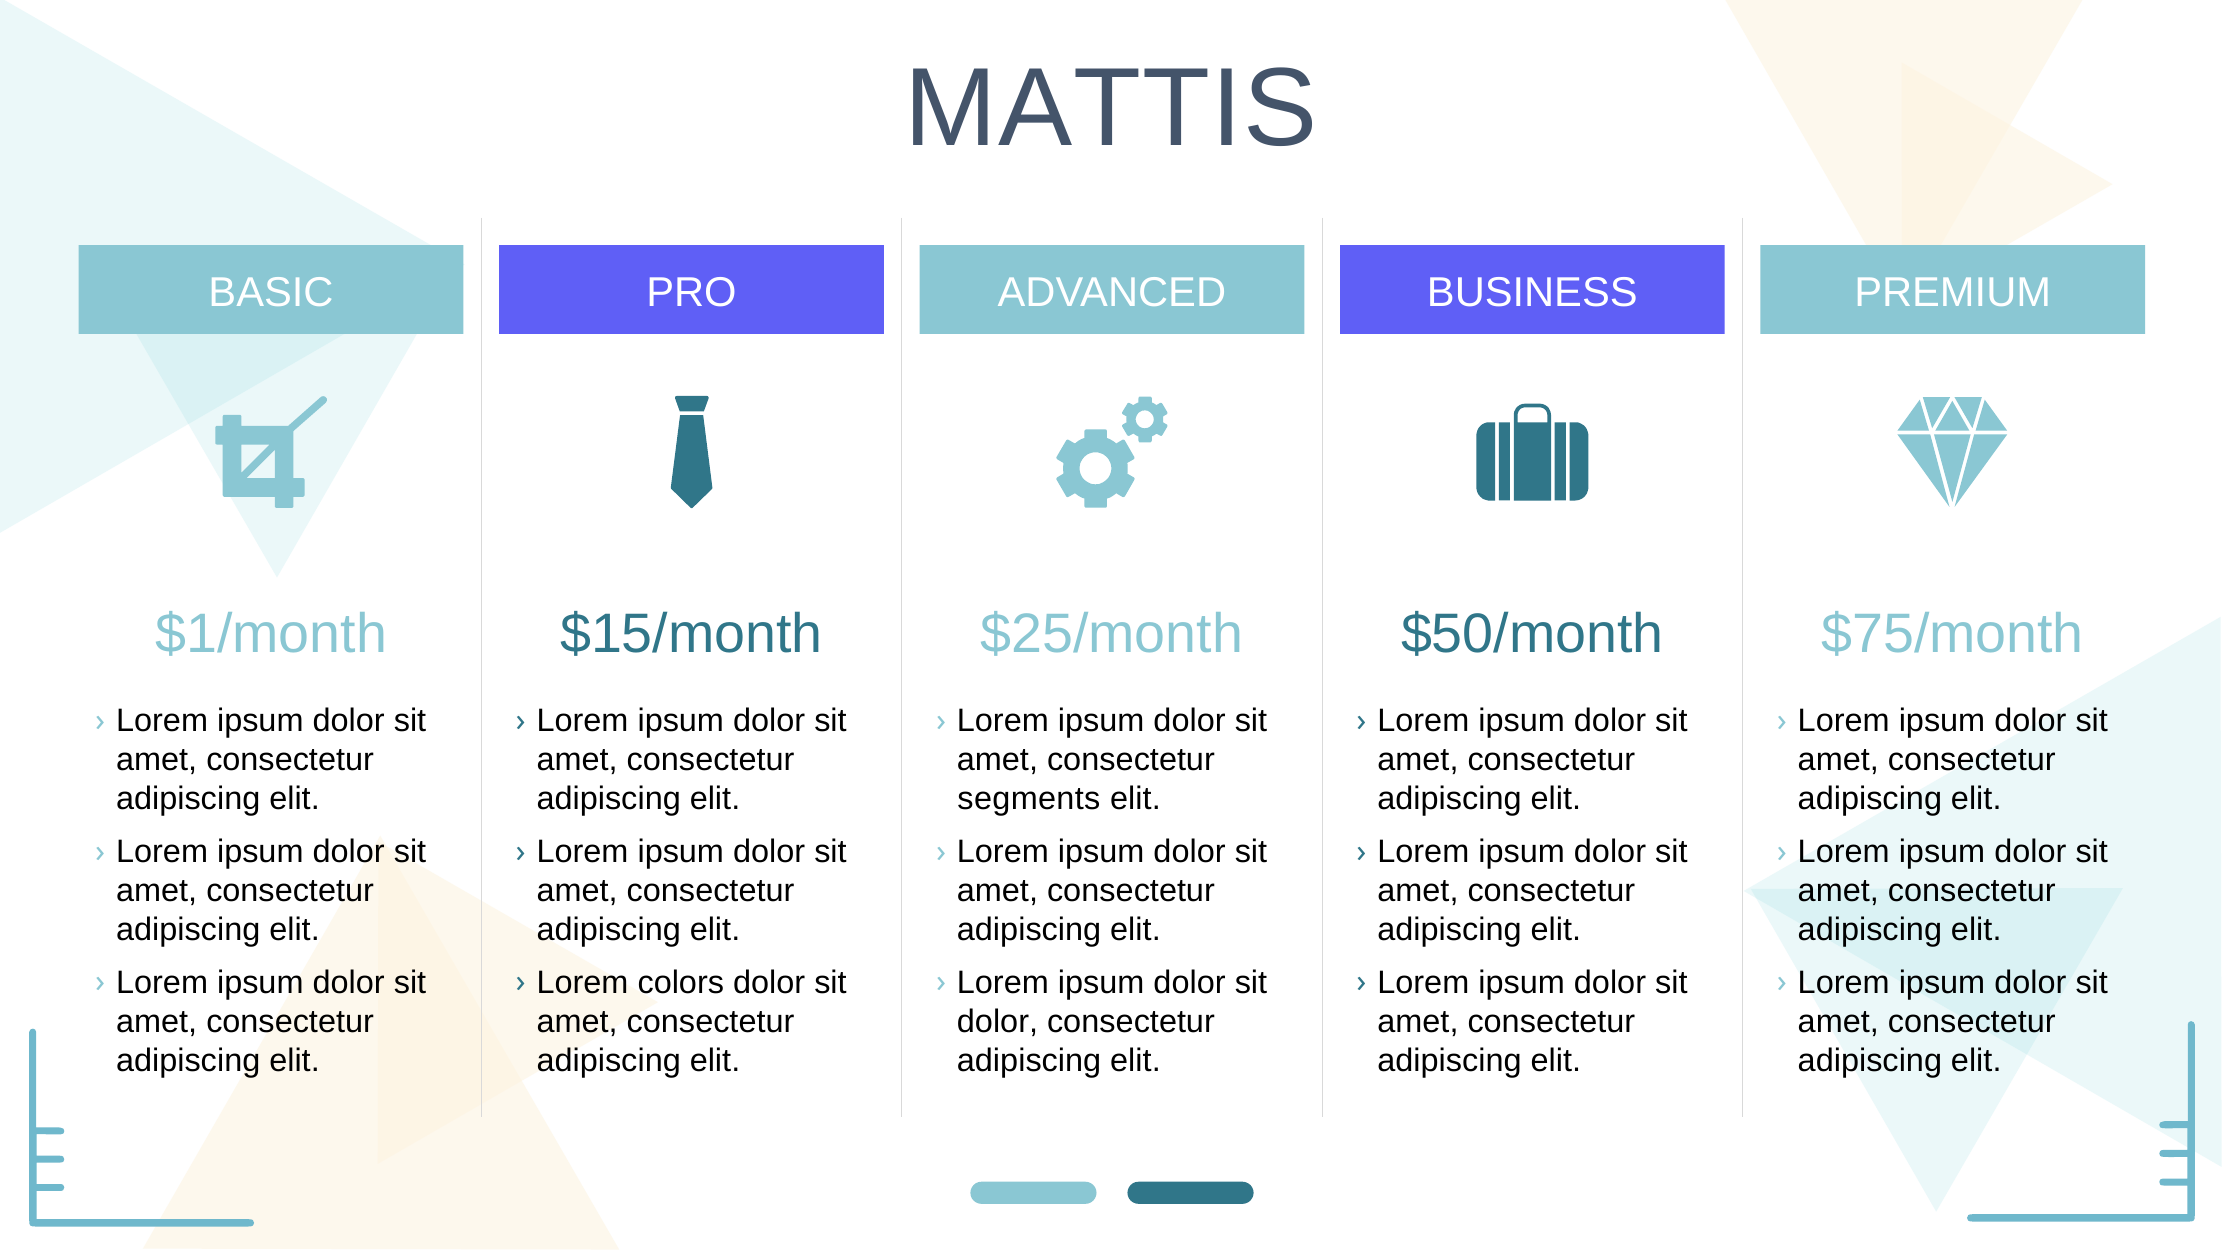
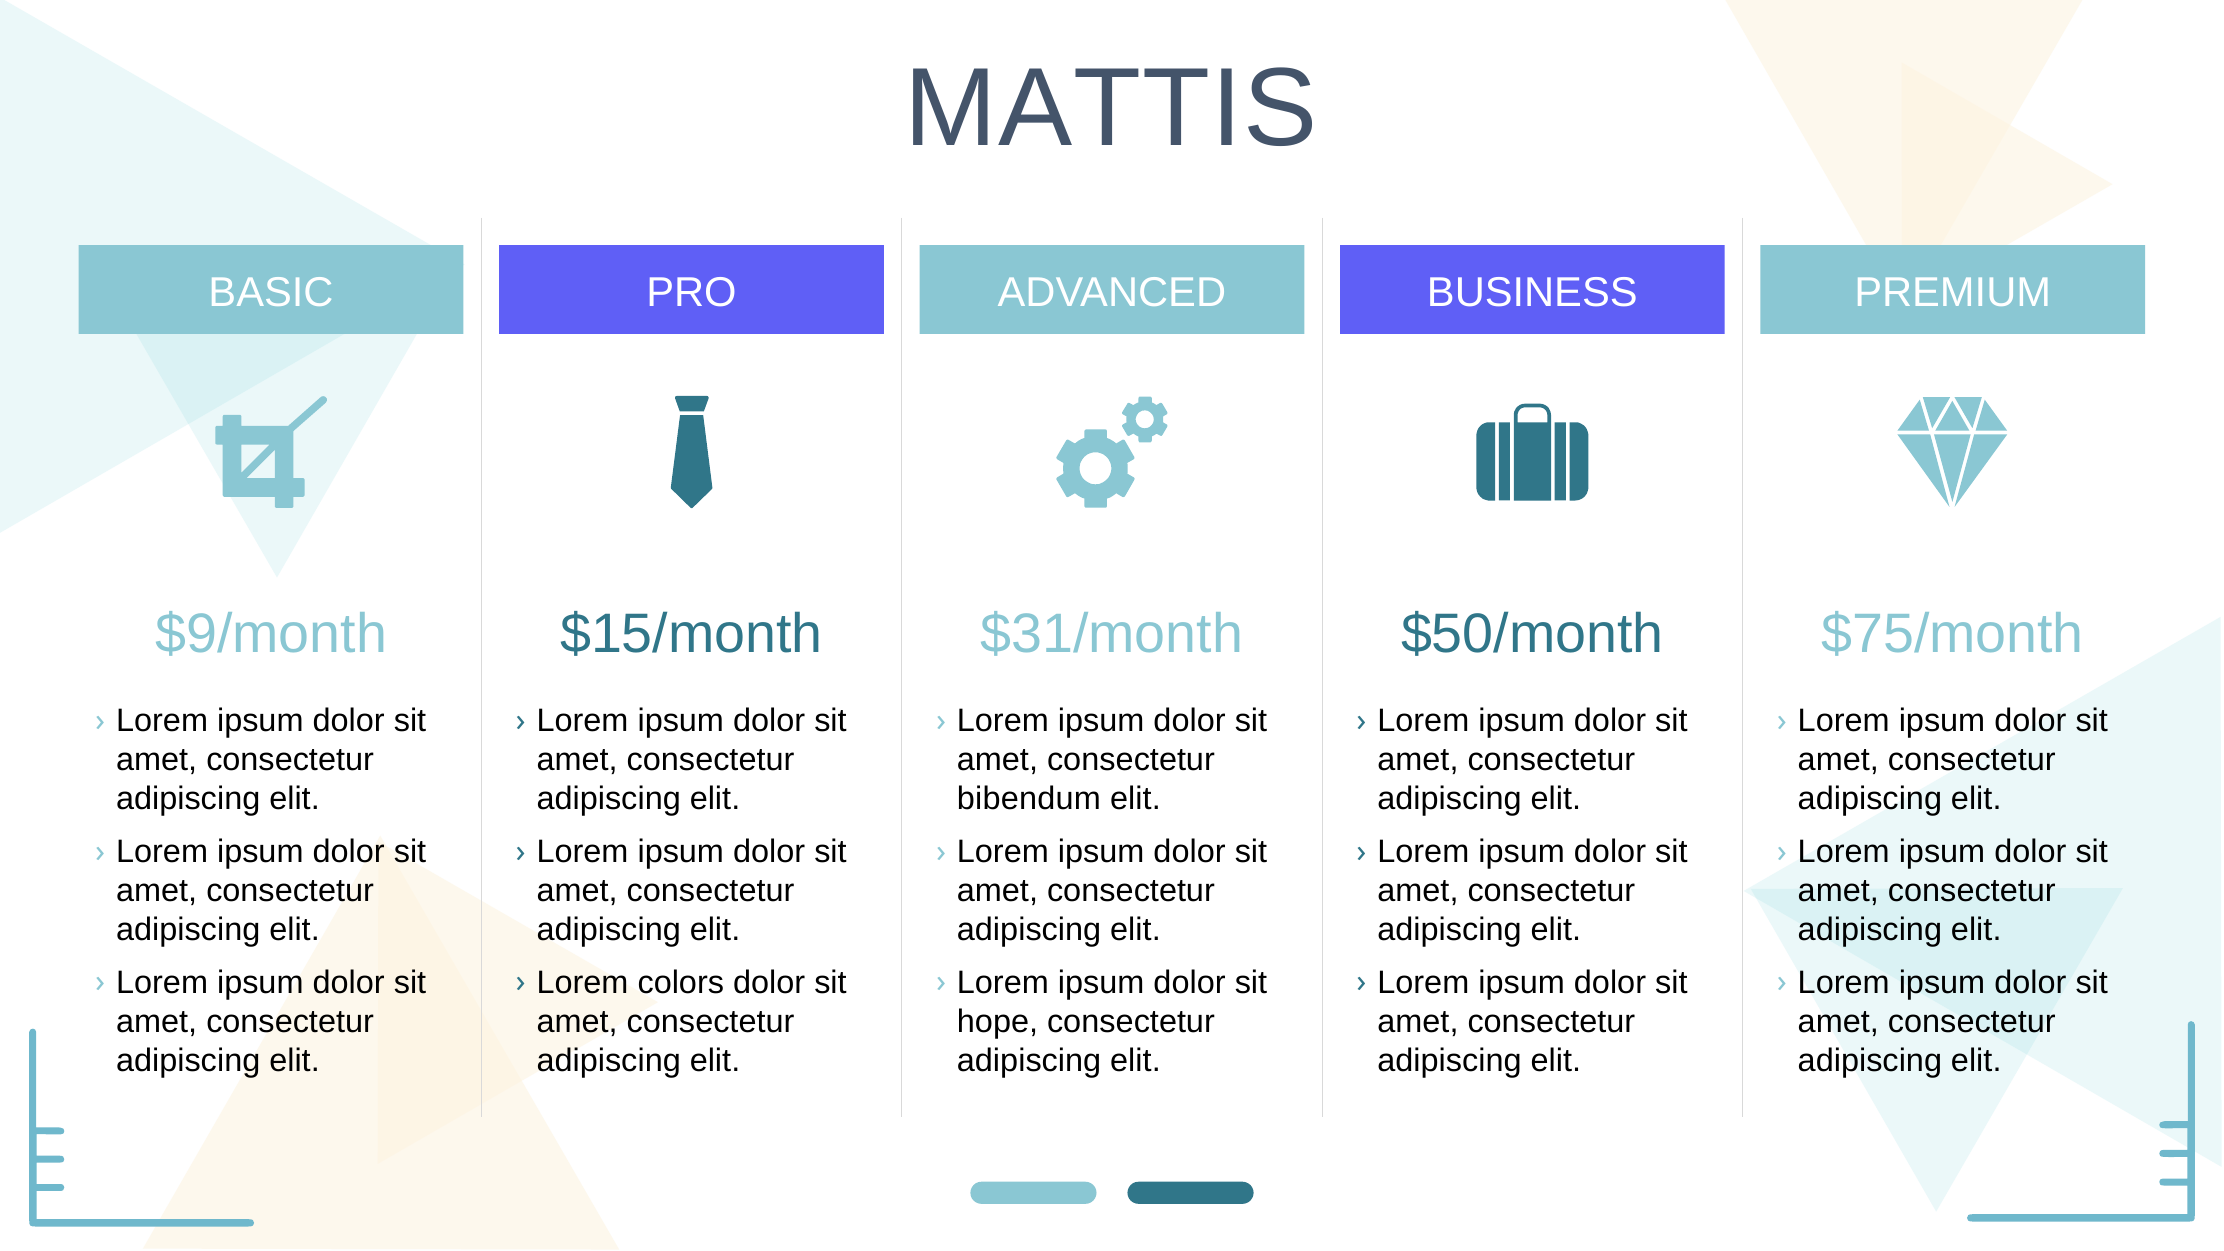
$1/month: $1/month -> $9/month (271, 634)
$25/month: $25/month -> $31/month (1112, 634)
segments: segments -> bibendum (1029, 799)
dolor: dolor -> hope (998, 1022)
